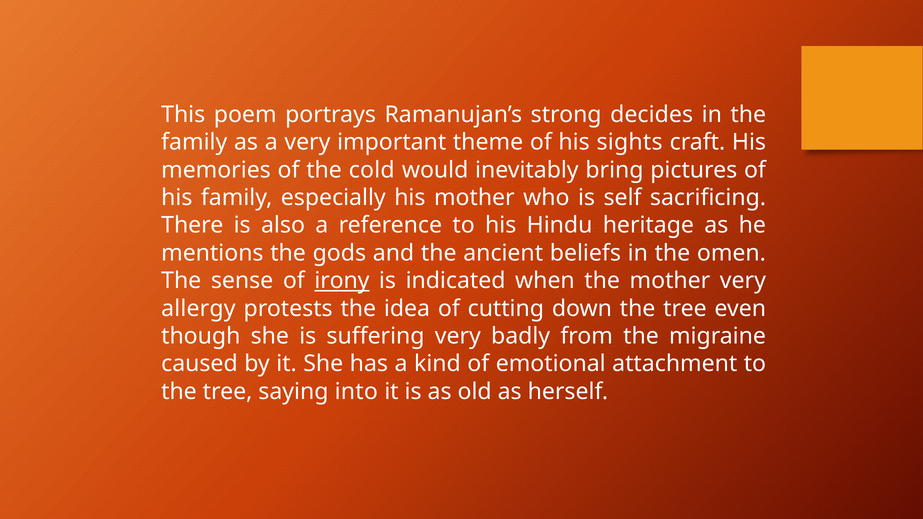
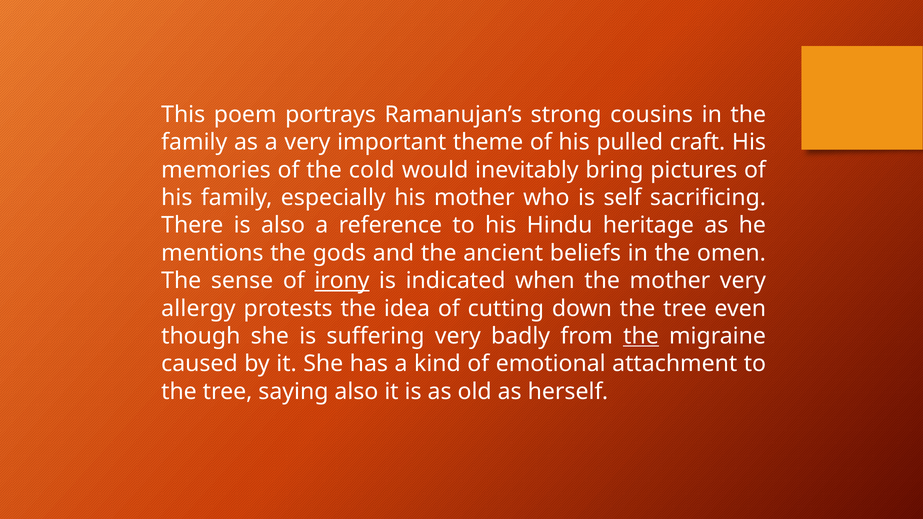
decides: decides -> cousins (652, 115)
sights: sights -> pulled (630, 142)
the underline: none -> present (641, 336)
saying into: into -> also (356, 392)
